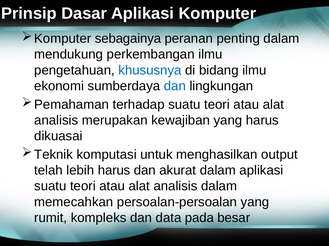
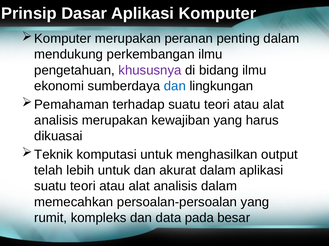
sebagainya: sebagainya -> merupakan (128, 39)
khususnya colour: blue -> purple (150, 70)
lebih harus: harus -> untuk (114, 170)
